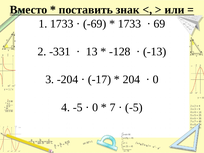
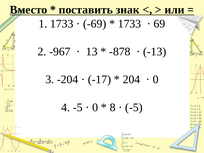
-331: -331 -> -967 (60, 52)
-128: -128 -> -878 (120, 52)
7: 7 -> 8 (113, 107)
